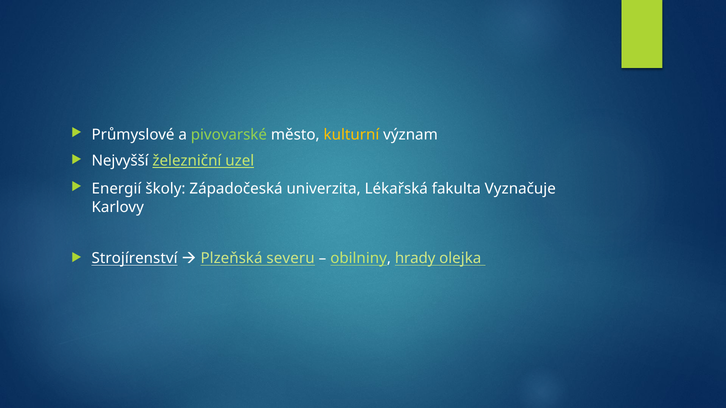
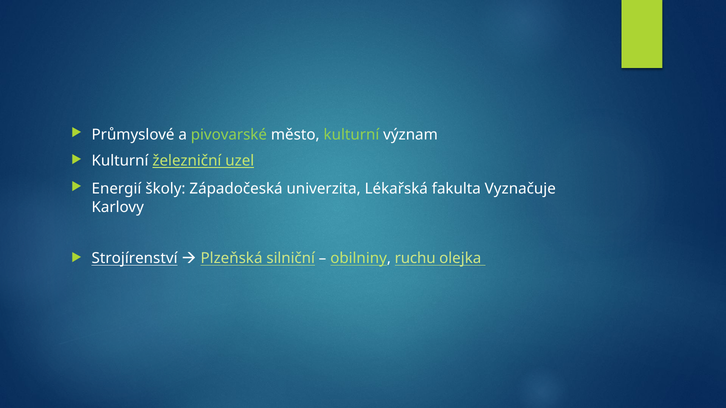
kulturní colour: yellow -> light green (351, 135)
Nejvyšší: Nejvyšší -> Kulturní (120, 161)
severu: severu -> silniční (291, 259)
hrady: hrady -> ruchu (415, 259)
